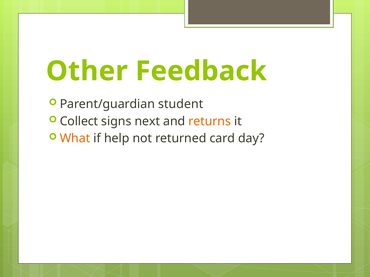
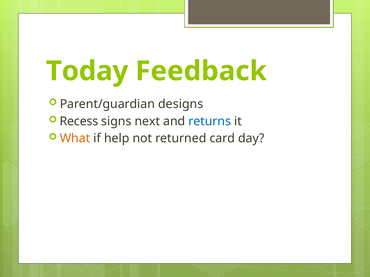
Other: Other -> Today (87, 71)
student: student -> designs (181, 104)
Collect: Collect -> Recess (79, 121)
returns colour: orange -> blue (210, 121)
